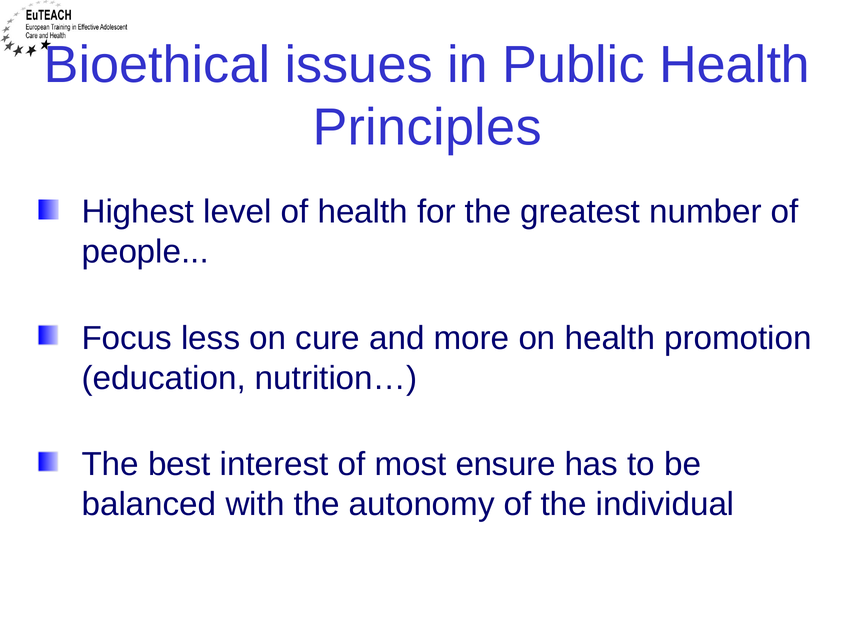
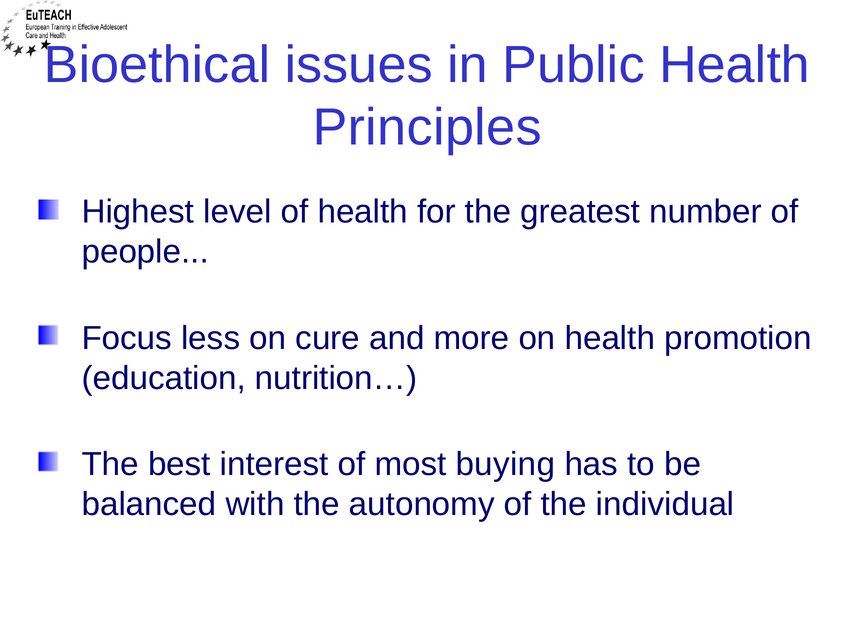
ensure: ensure -> buying (505, 465)
